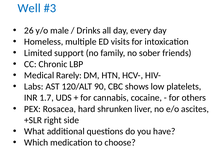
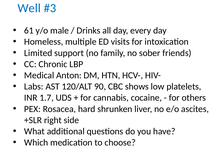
26: 26 -> 61 (29, 30)
Rarely: Rarely -> Anton (69, 75)
